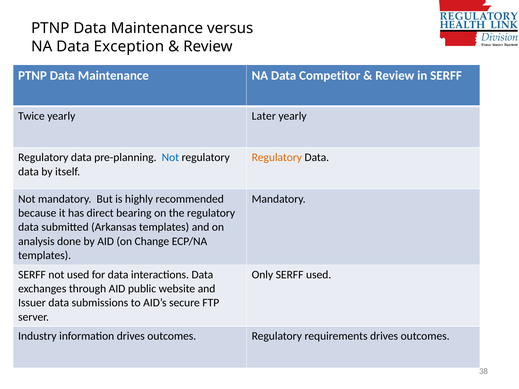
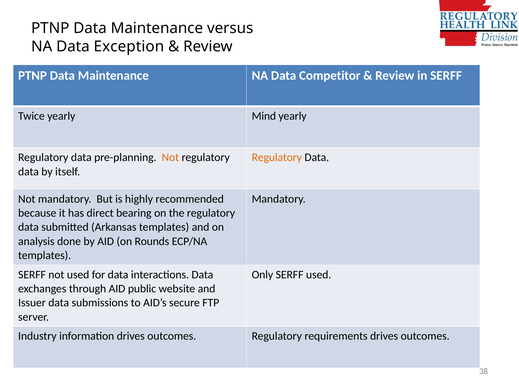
Later: Later -> Mind (264, 116)
Not colour: blue -> orange (170, 158)
Change: Change -> Rounds (152, 241)
